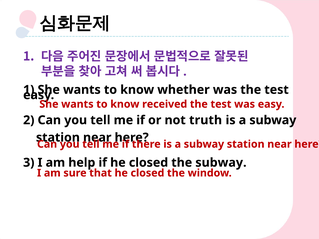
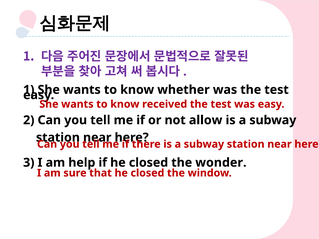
truth: truth -> allow (206, 120)
the subway: subway -> wonder (221, 163)
